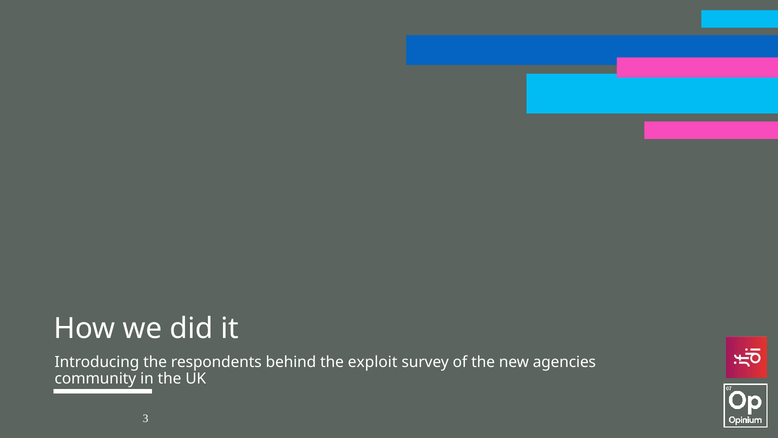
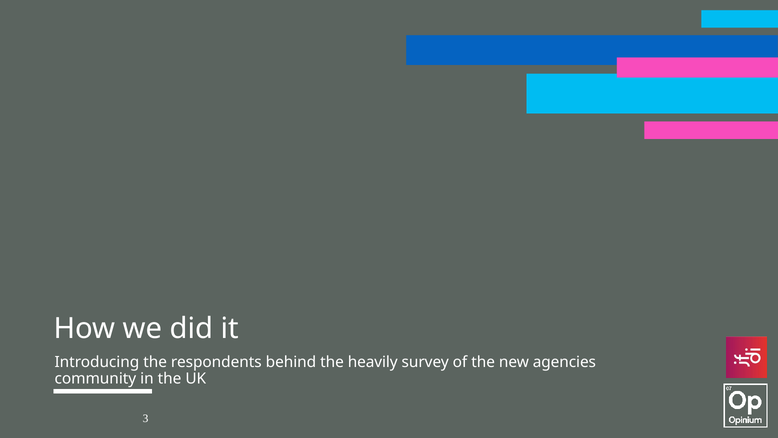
exploit: exploit -> heavily (373, 362)
